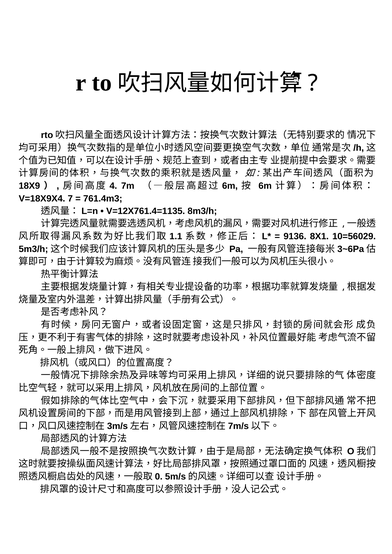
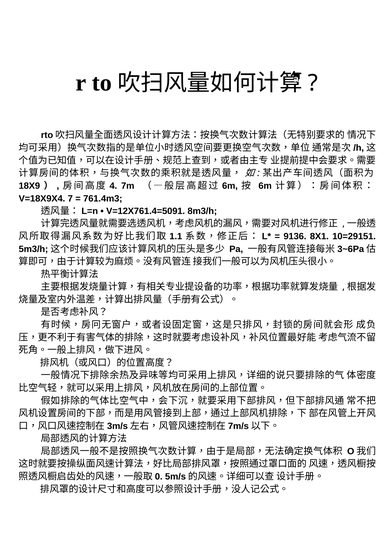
V=12X761.4=1135: V=12X761.4=1135 -> V=12X761.4=5091 (146, 211)
10=56029: 10=56029 -> 10=29151 (354, 237)
